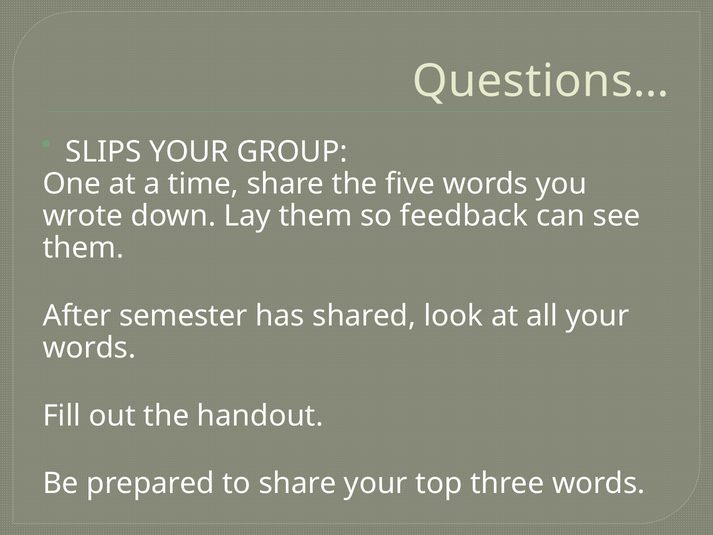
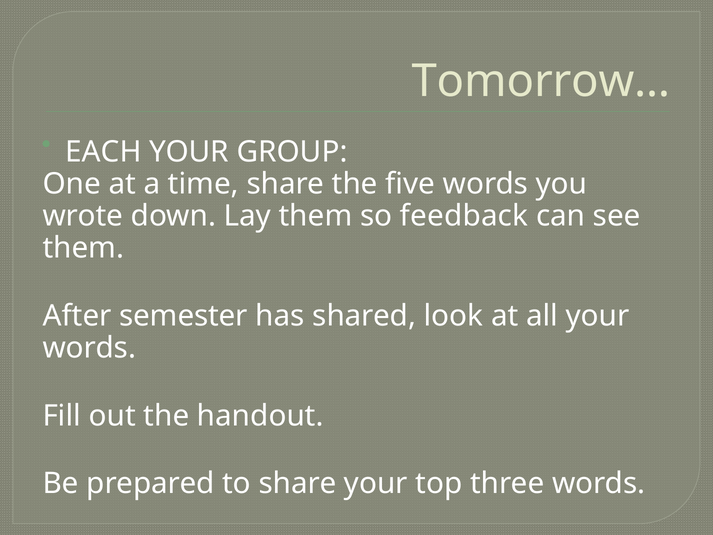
Questions…: Questions… -> Tomorrow… (541, 81)
SLIPS: SLIPS -> EACH (104, 152)
